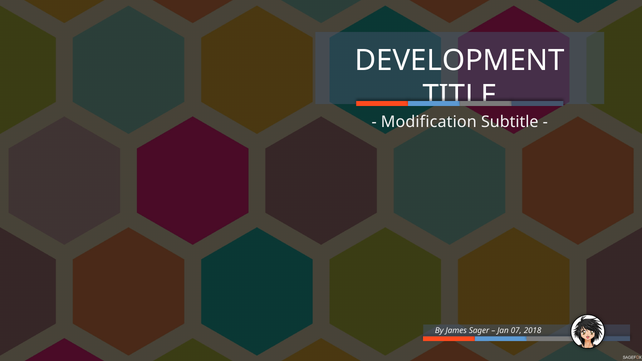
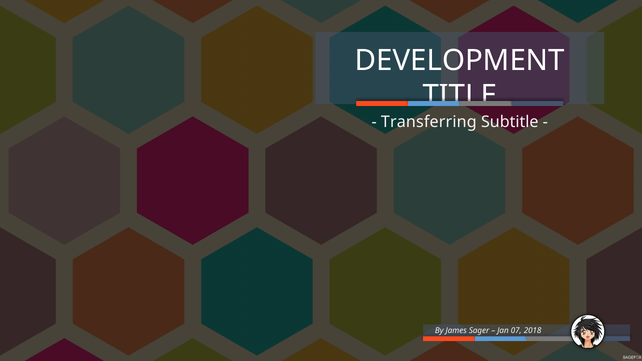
Modification: Modification -> Transferring (429, 122)
